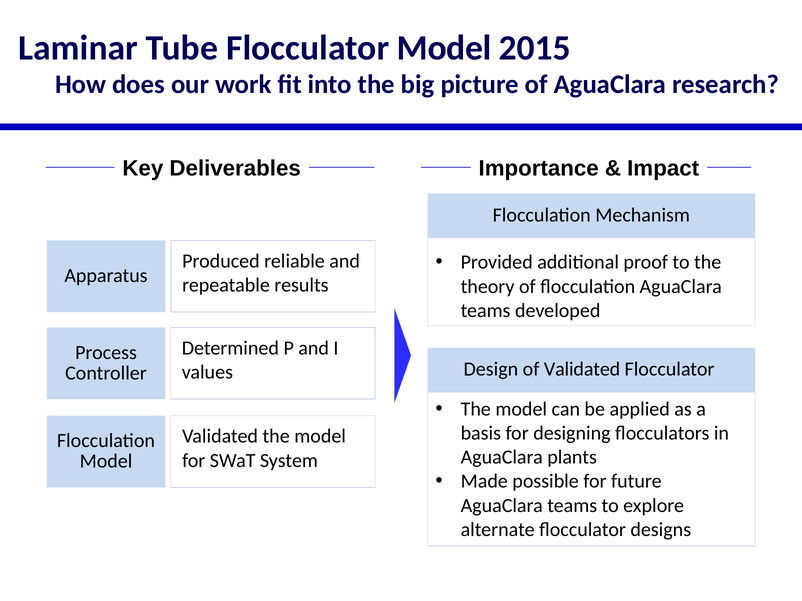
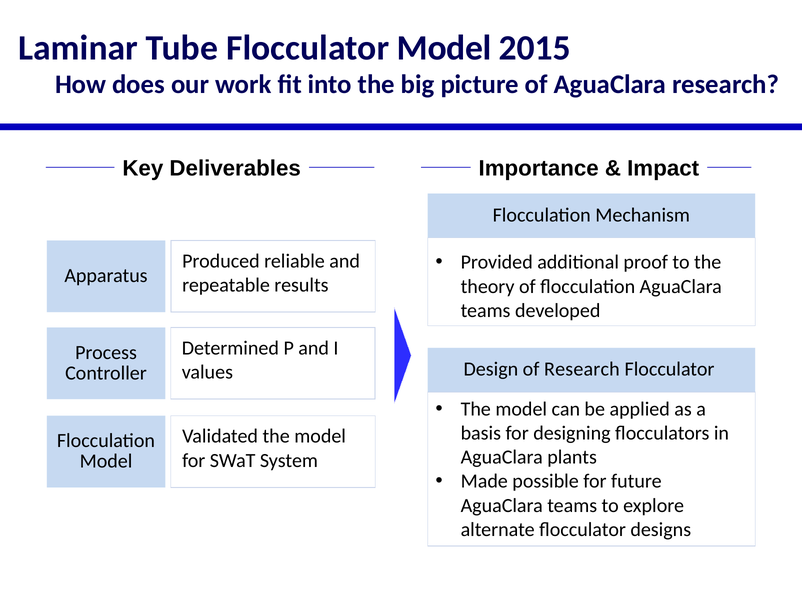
of Validated: Validated -> Research (582, 370)
